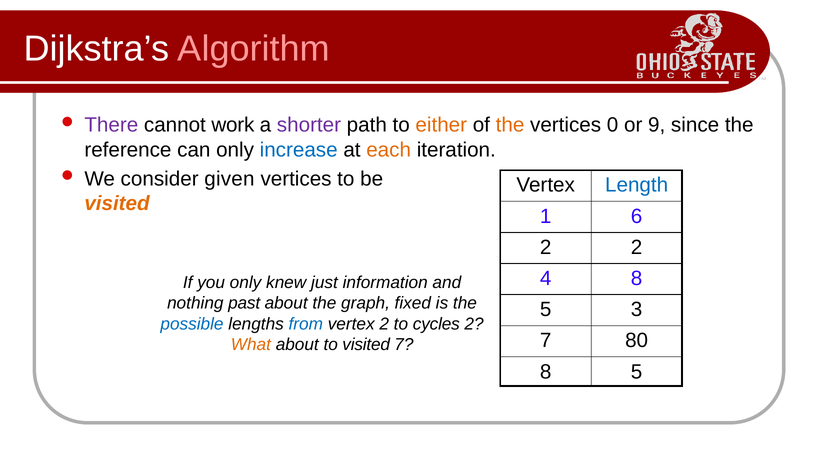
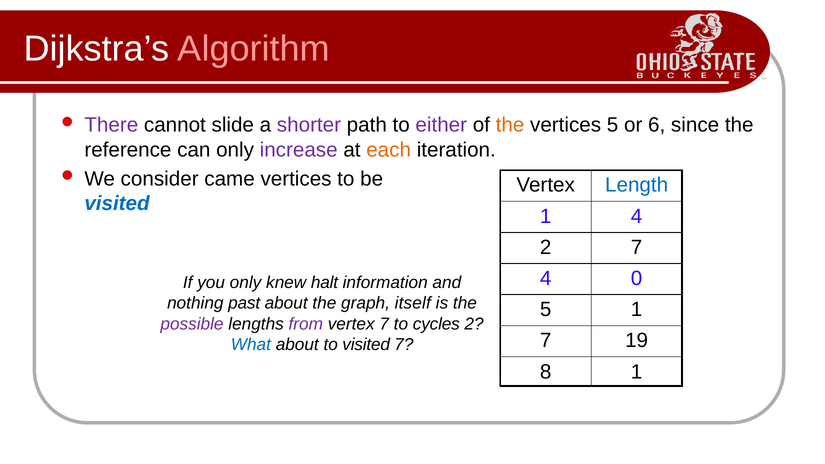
work: work -> slide (233, 125)
either colour: orange -> purple (441, 125)
vertices 0: 0 -> 5 (613, 125)
9: 9 -> 6 (657, 125)
increase colour: blue -> purple (299, 150)
given: given -> came (230, 179)
visited colour: orange -> blue (117, 204)
1 6: 6 -> 4 (637, 216)
2 2: 2 -> 7 (637, 247)
4 8: 8 -> 0 (637, 278)
just: just -> halt (325, 283)
fixed: fixed -> itself (413, 303)
5 3: 3 -> 1 (637, 310)
possible colour: blue -> purple (192, 324)
from colour: blue -> purple (306, 324)
vertex 2: 2 -> 7 (384, 324)
80: 80 -> 19 (637, 341)
What colour: orange -> blue (251, 345)
5: 5 -> 1 (637, 372)
